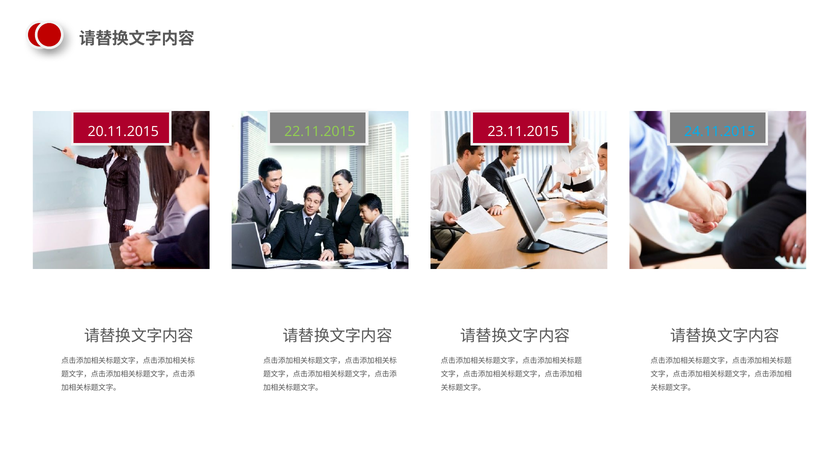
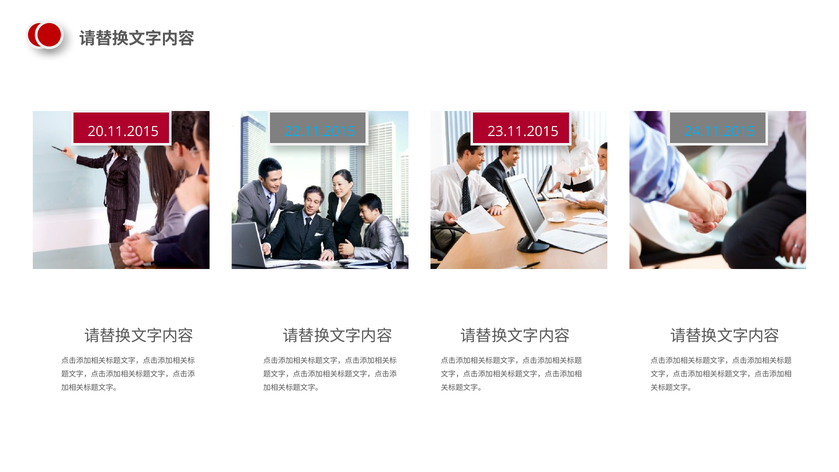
22.11.2015 colour: light green -> light blue (320, 131)
